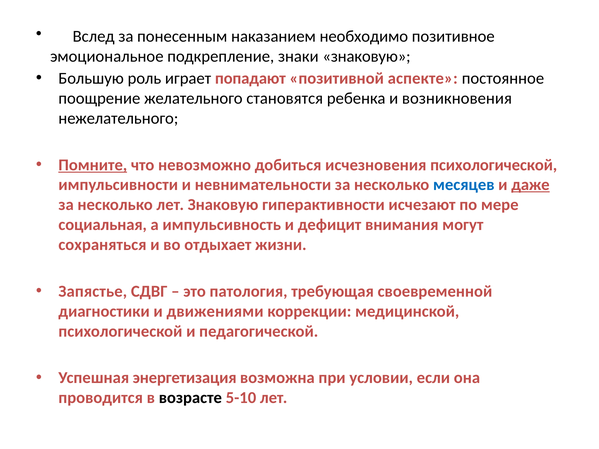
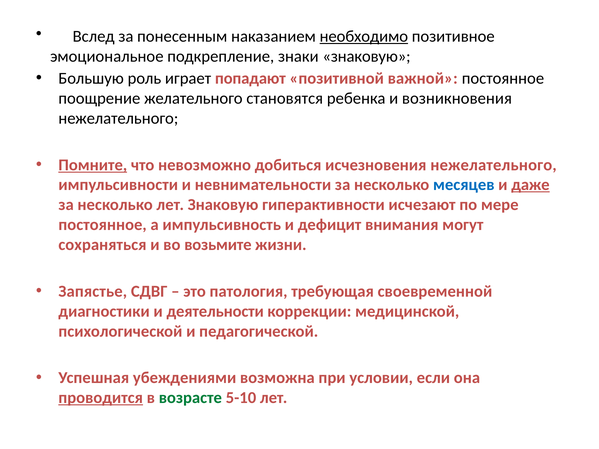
необходимо underline: none -> present (364, 36)
аспекте: аспекте -> важной (423, 78)
исчезновения психологической: психологической -> нежелательного (494, 165)
социальная: социальная -> постоянное (103, 225)
отдыхает: отдыхает -> возьмите (218, 245)
движениями: движениями -> деятельности (215, 311)
энергетизация: энергетизация -> убеждениями (185, 378)
проводится underline: none -> present (101, 398)
возрасте colour: black -> green (190, 398)
